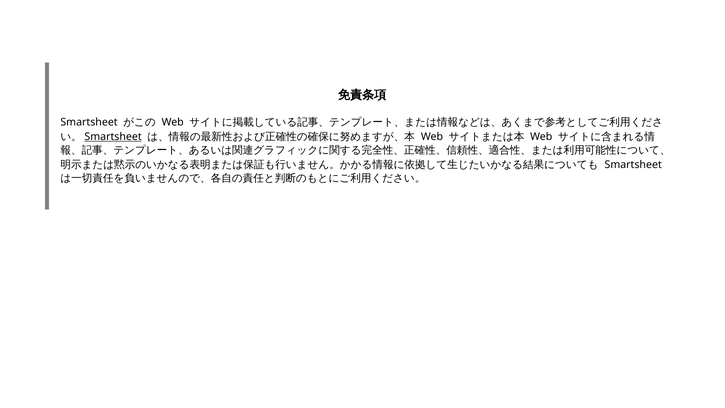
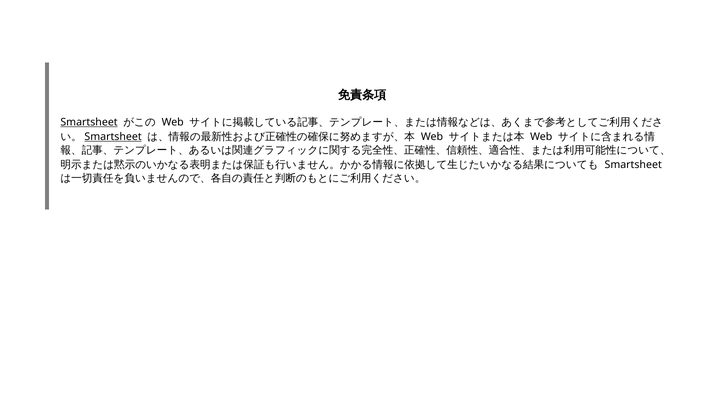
Smartsheet underline: none -> present (89, 122)
